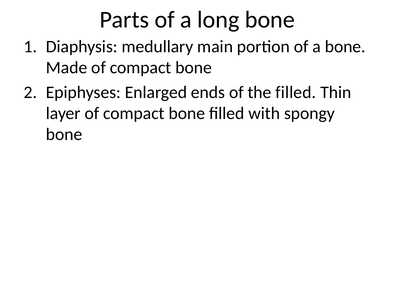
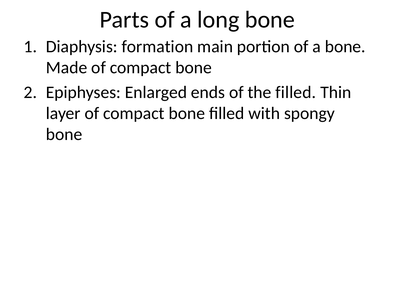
medullary: medullary -> formation (157, 47)
